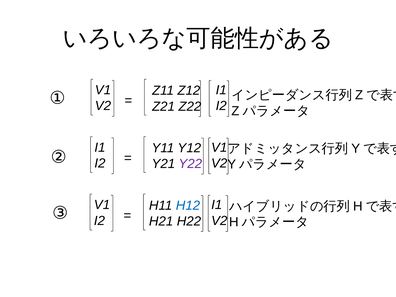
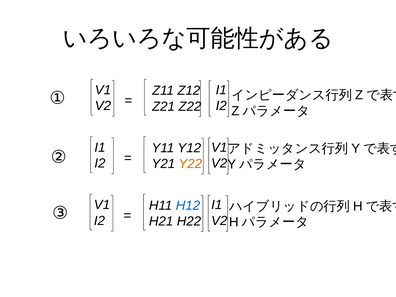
Y22 colour: purple -> orange (190, 164)
